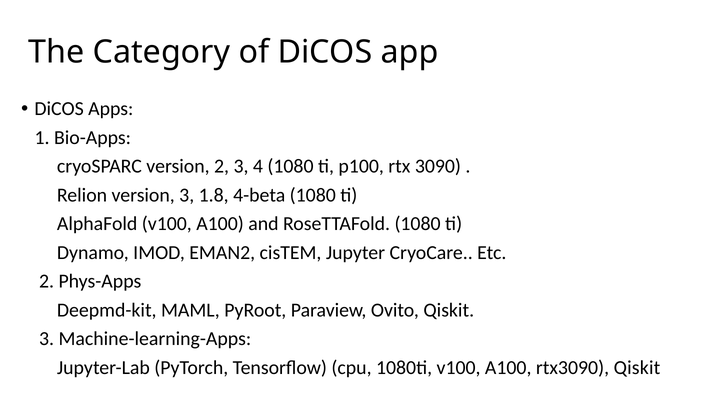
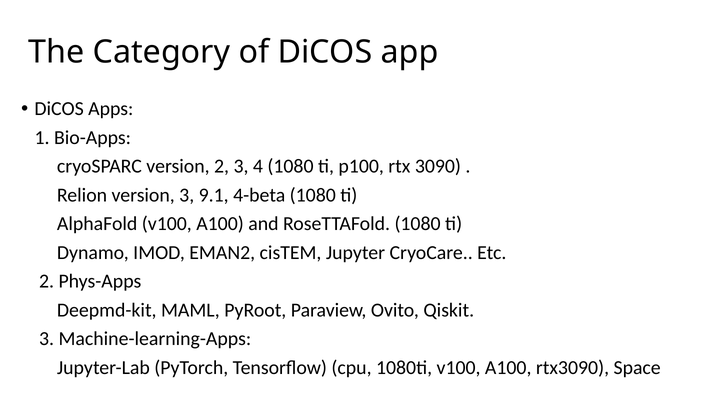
1.8: 1.8 -> 9.1 (214, 195)
rtx3090 Qiskit: Qiskit -> Space (637, 367)
